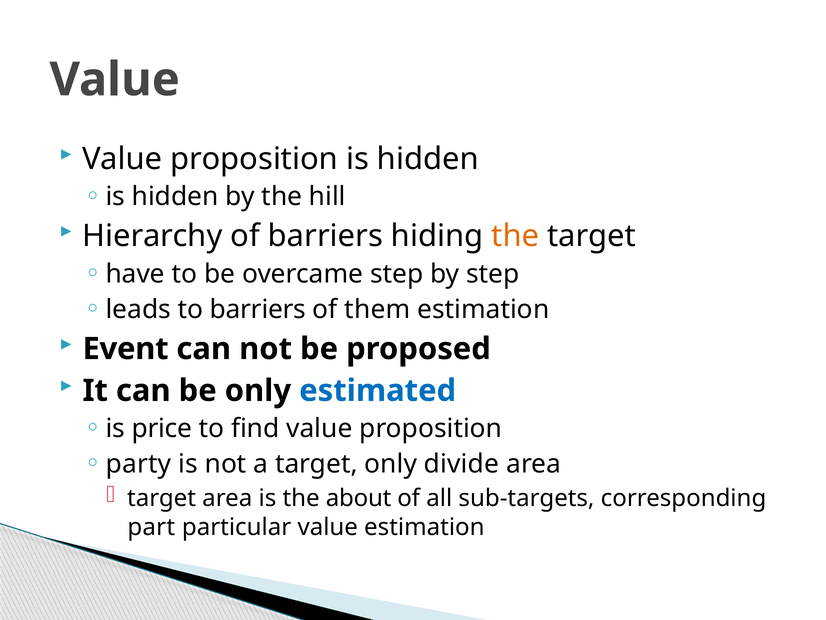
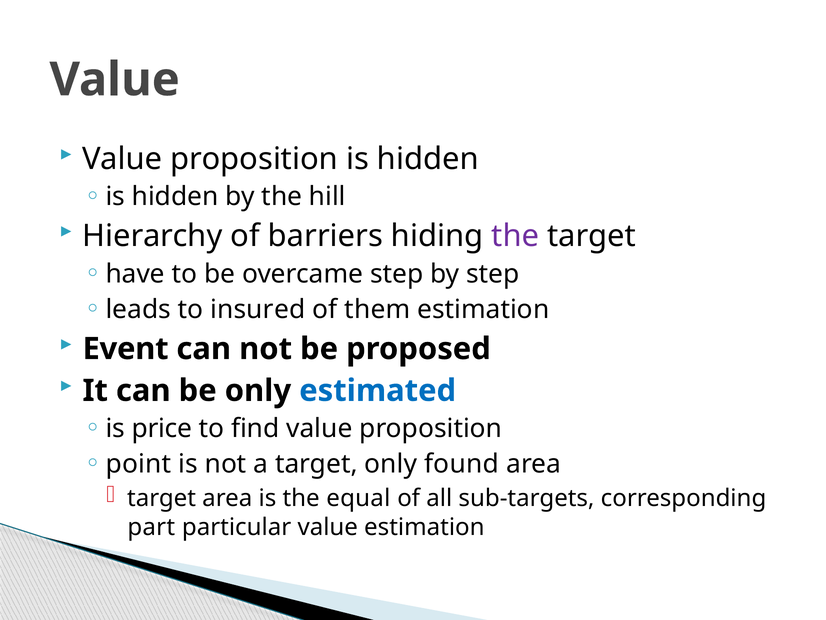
the colour: orange -> purple (515, 236)
to barriers: barriers -> insured (258, 309)
party: party -> point (138, 464)
divide: divide -> found (462, 464)
about: about -> equal (358, 498)
